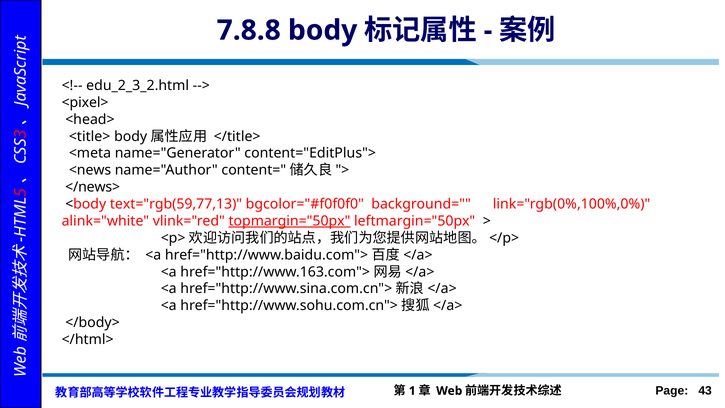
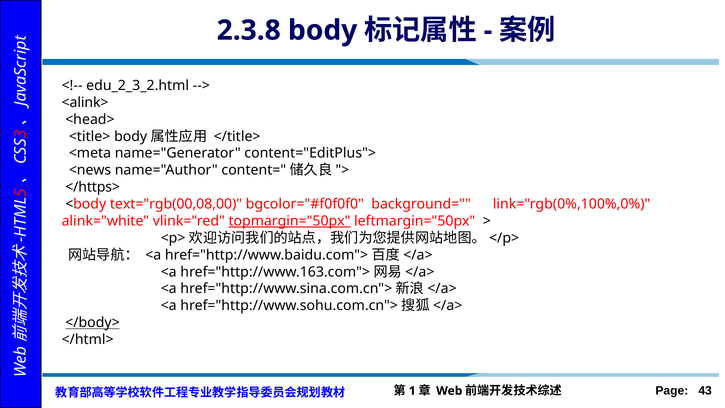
7.8.8: 7.8.8 -> 2.3.8 (249, 30)
<pixel>: <pixel> -> <alink> (85, 102)
</news>: </news> -> </https> (93, 187)
text="rgb(59,77,13: text="rgb(59,77,13 -> text="rgb(00,08,00 (176, 204)
</body> underline: none -> present (92, 323)
